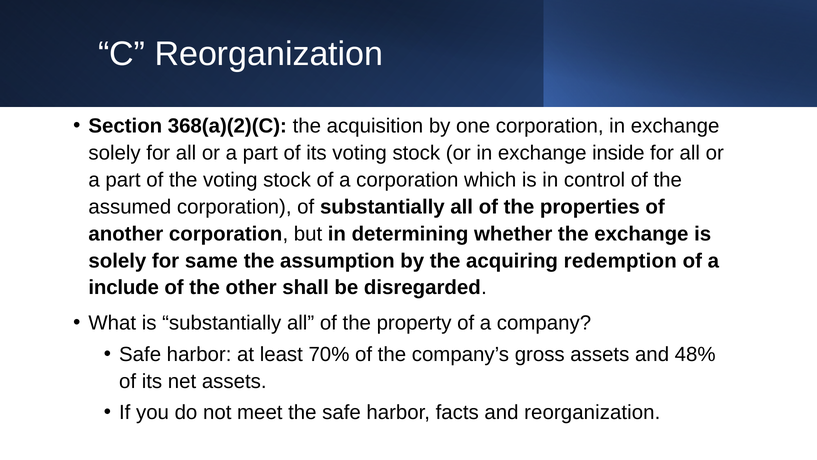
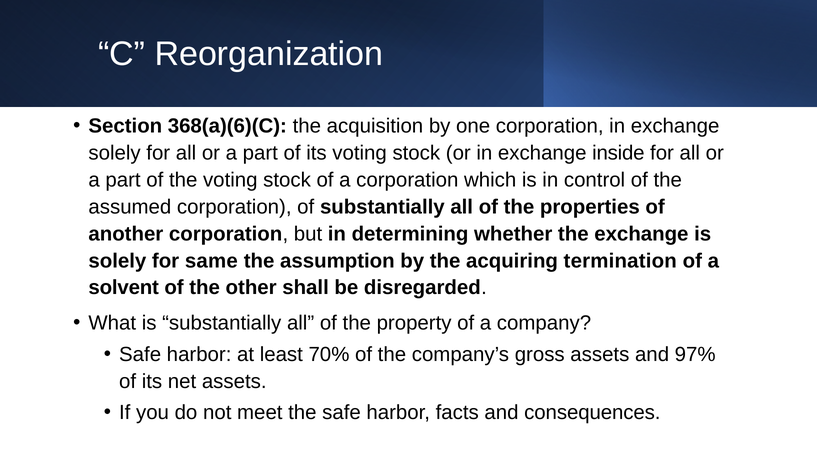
368(a)(2)(C: 368(a)(2)(C -> 368(a)(6)(C (227, 126)
redemption: redemption -> termination (620, 261)
include: include -> solvent (124, 287)
48%: 48% -> 97% (695, 354)
and reorganization: reorganization -> consequences (592, 412)
